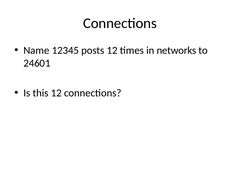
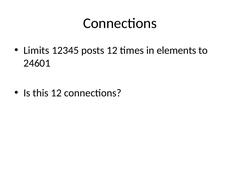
Name: Name -> Limits (36, 50)
networks: networks -> elements (177, 50)
